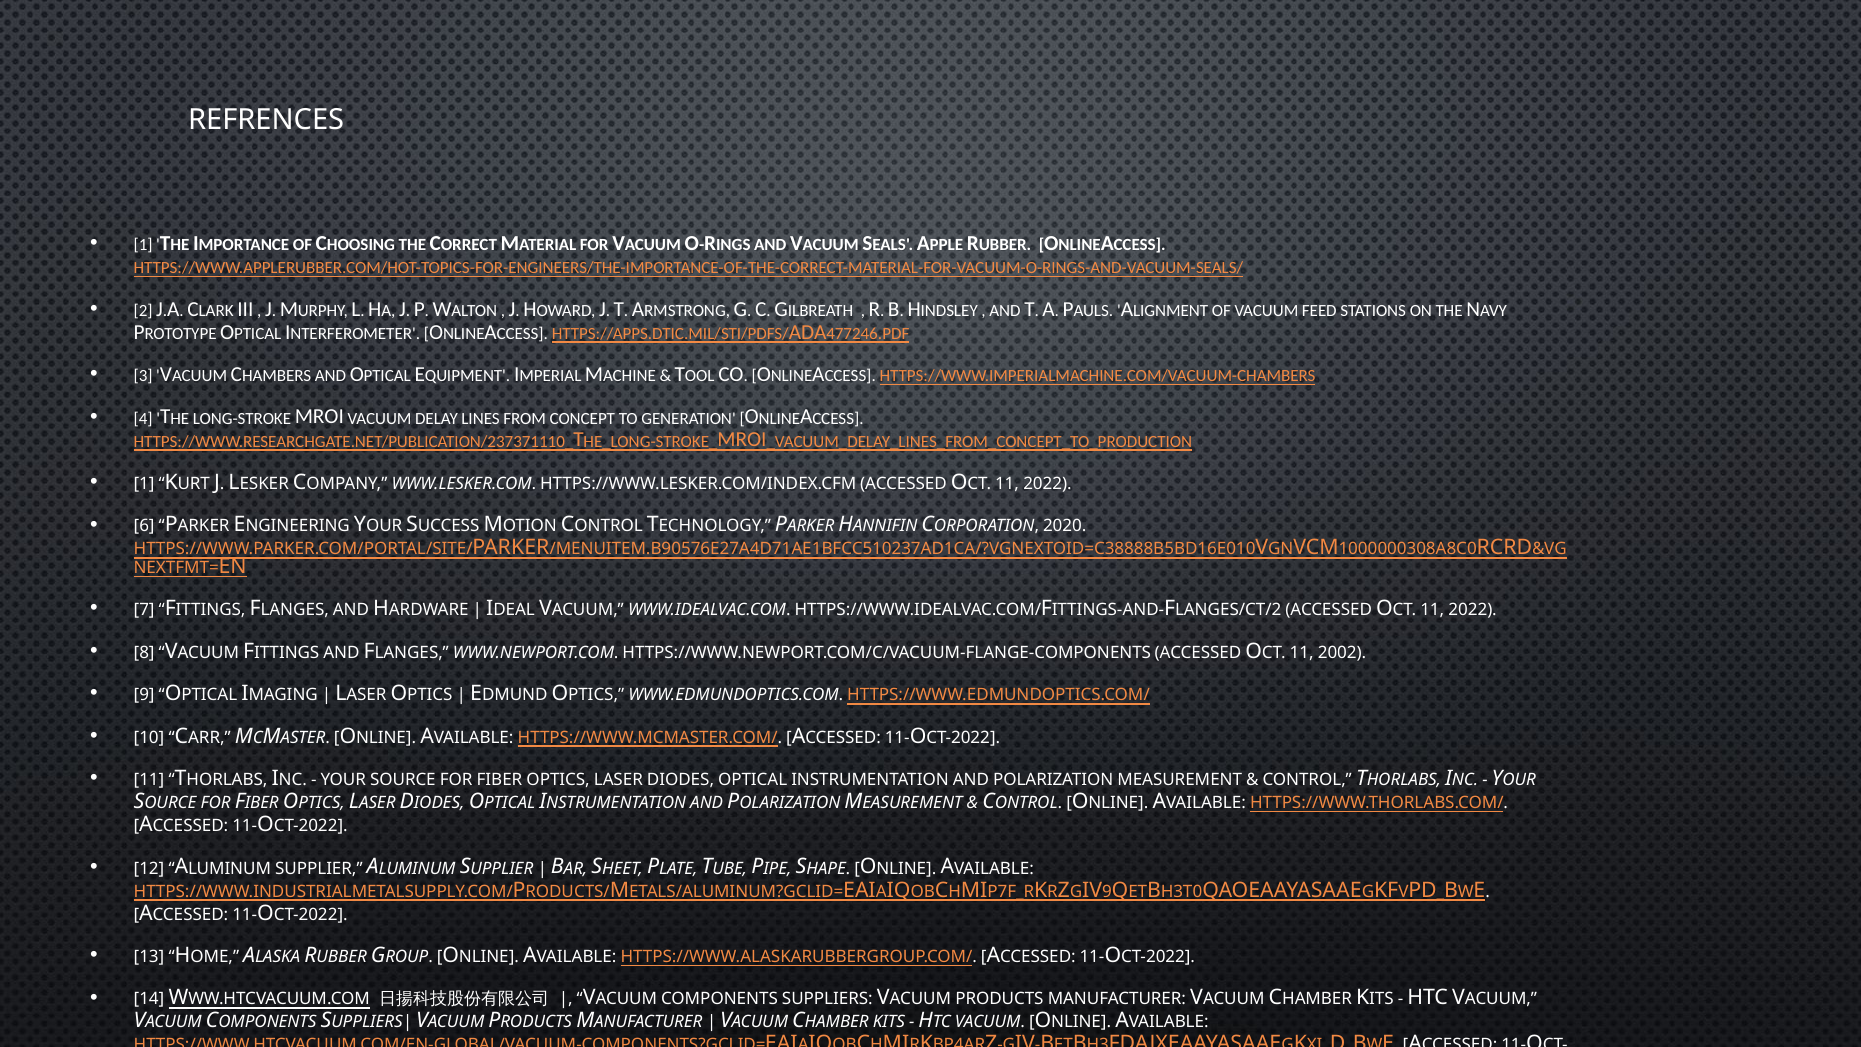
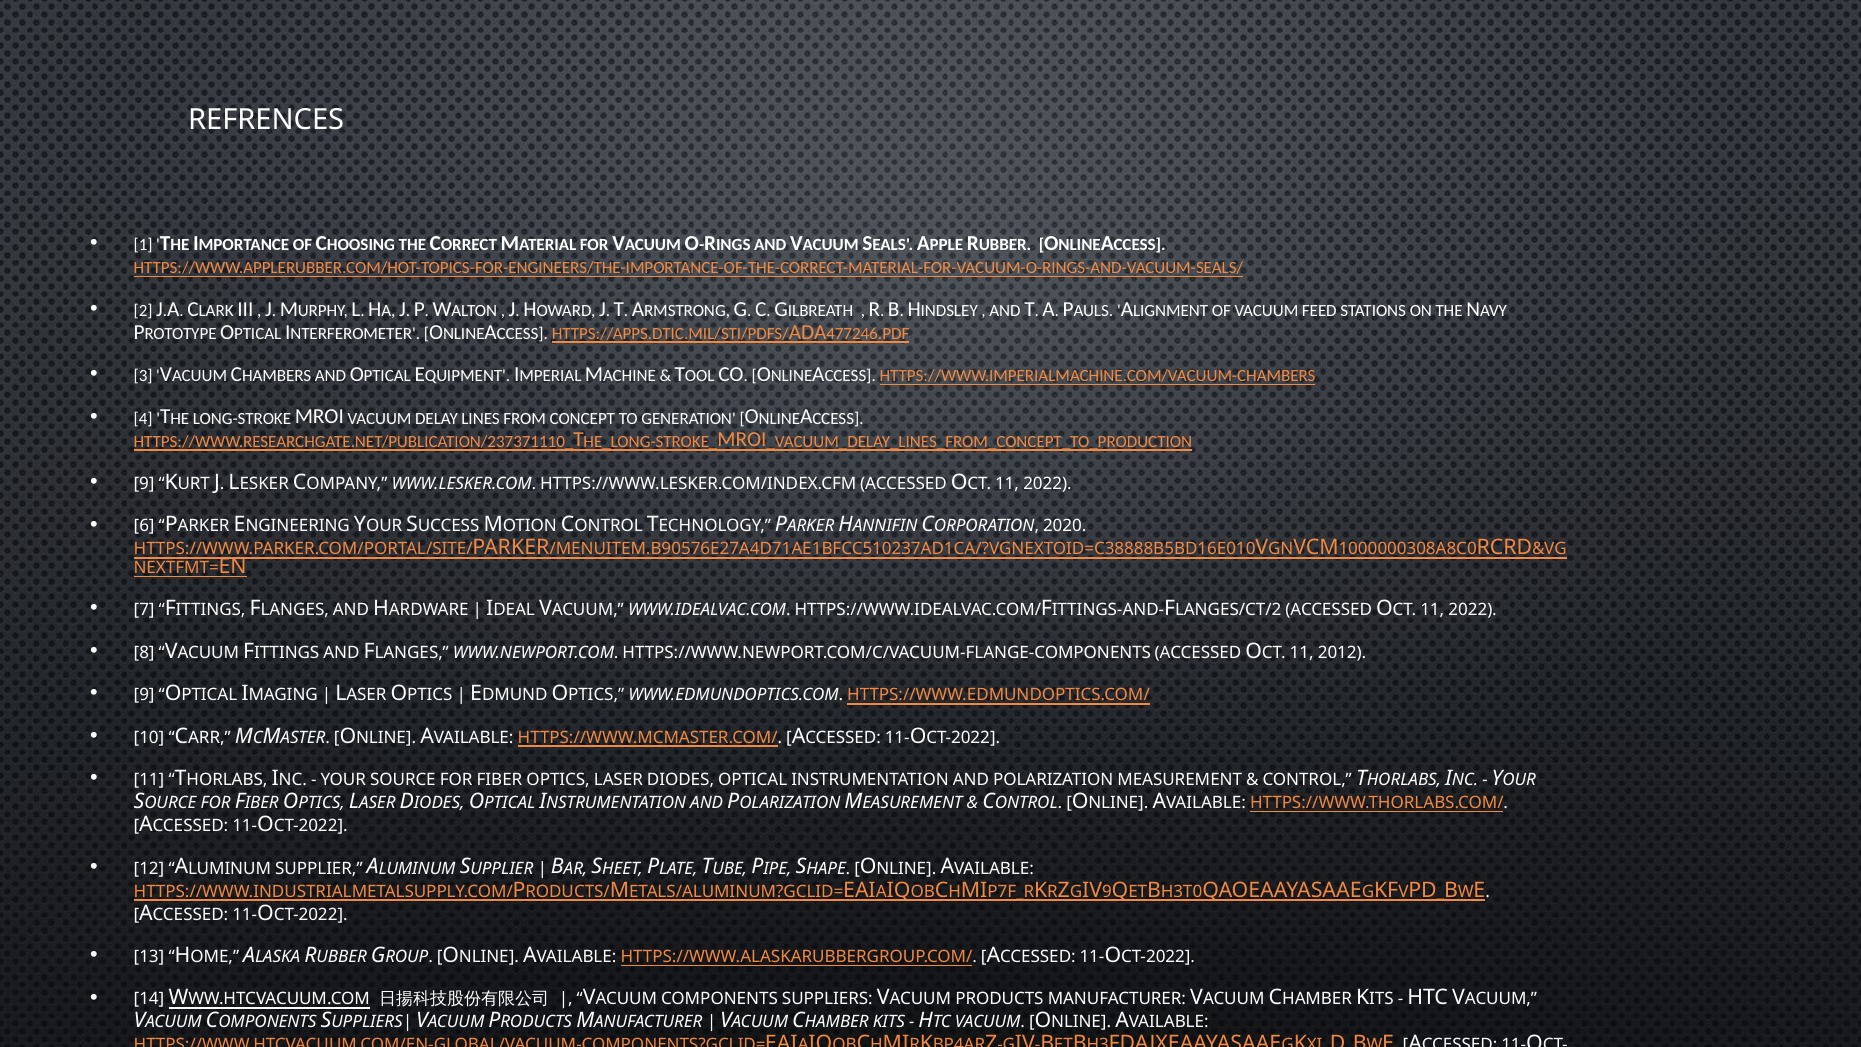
1: 1 -> 9 (144, 484)
2002: 2002 -> 2012 (1342, 652)
